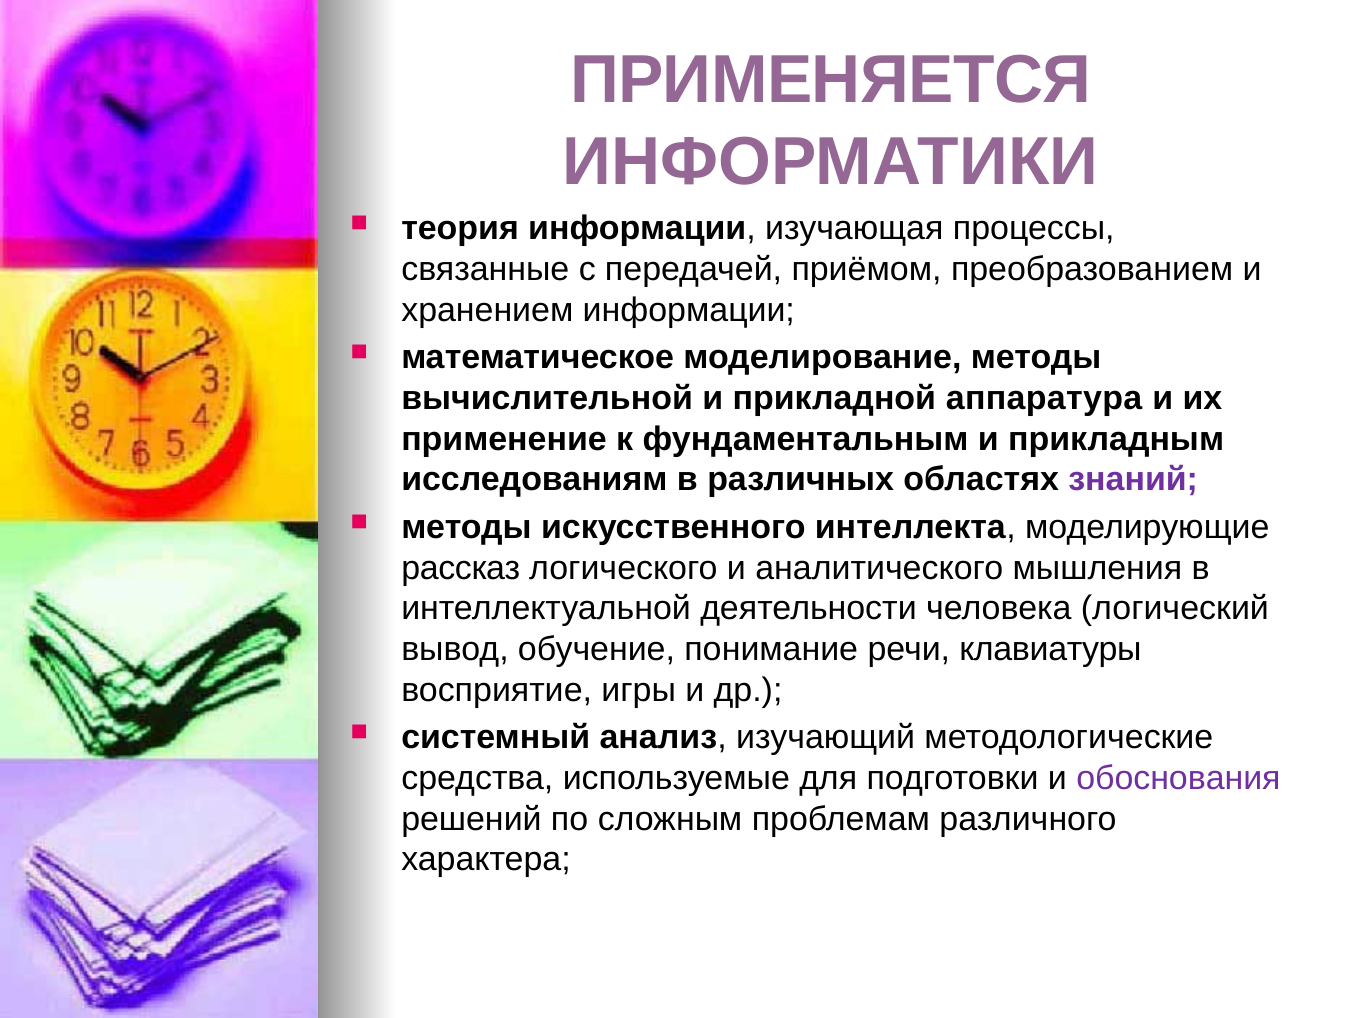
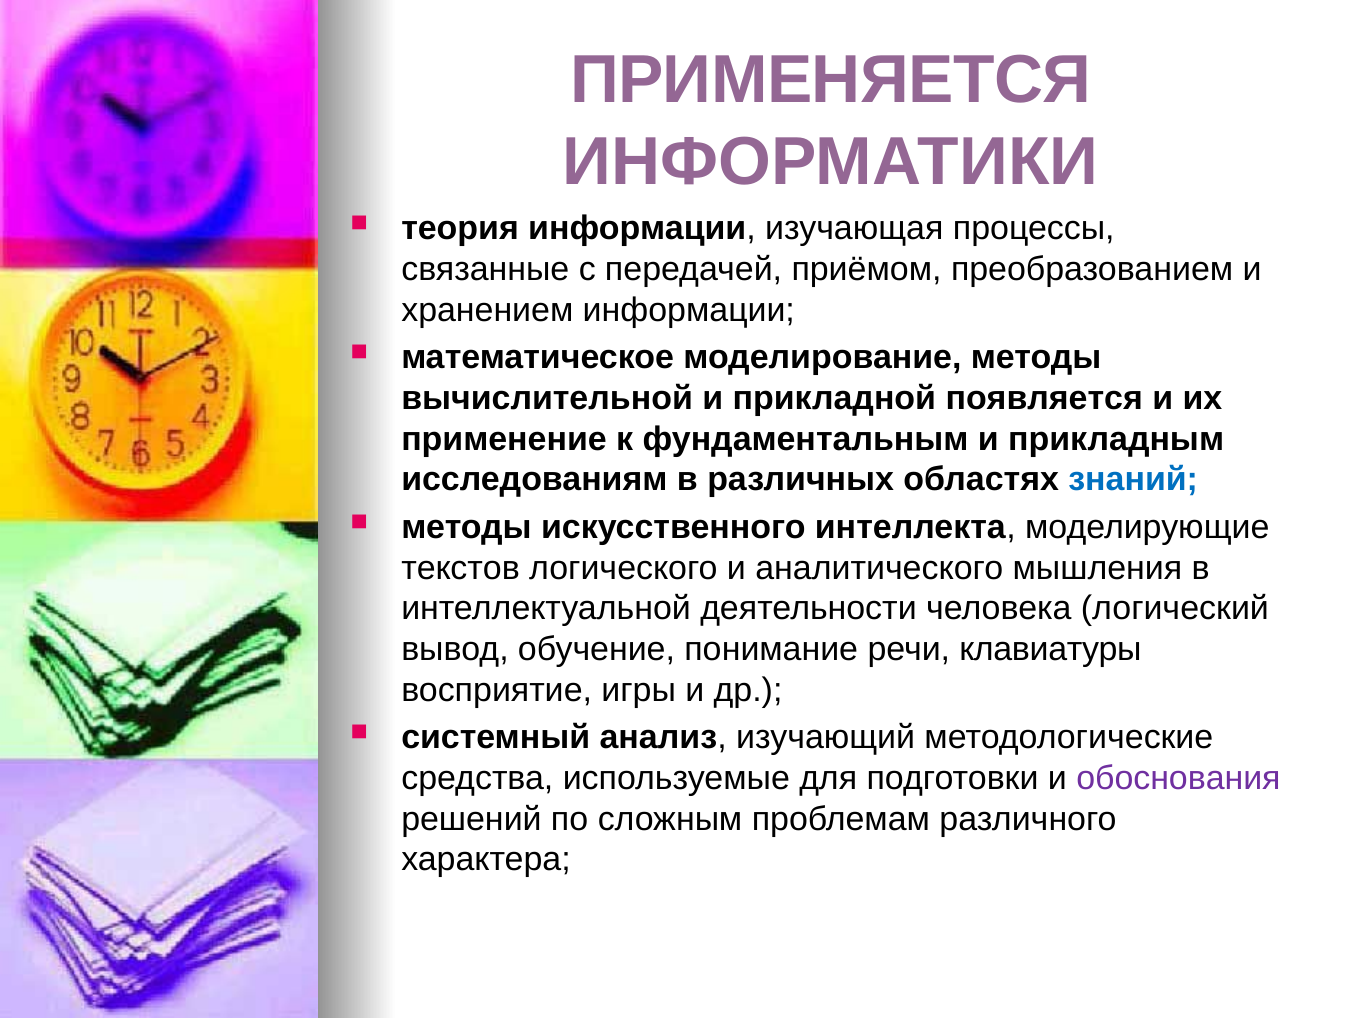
аппаратура: аппаратура -> появляется (1044, 398)
знаний colour: purple -> blue (1133, 480)
рассказ: рассказ -> текстов (461, 568)
